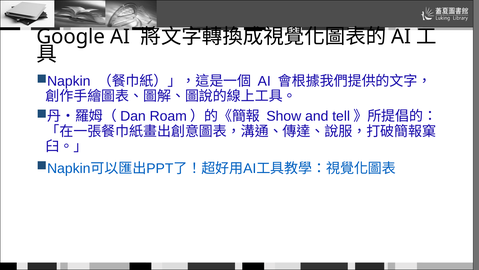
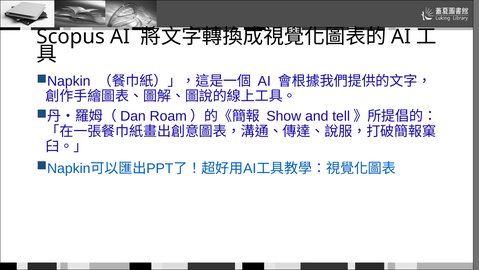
Google: Google -> Scopus (71, 37)
